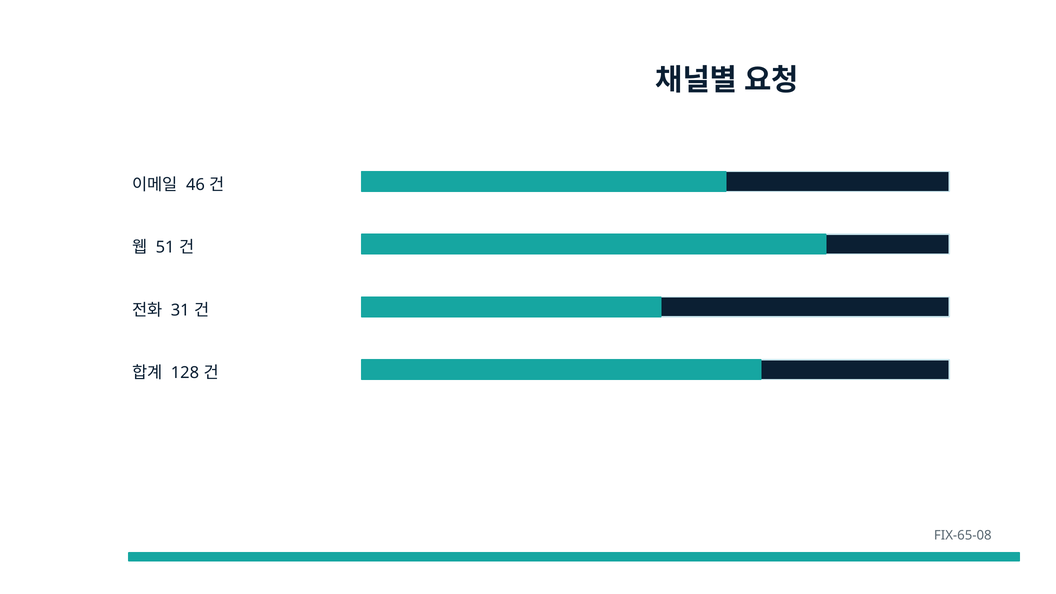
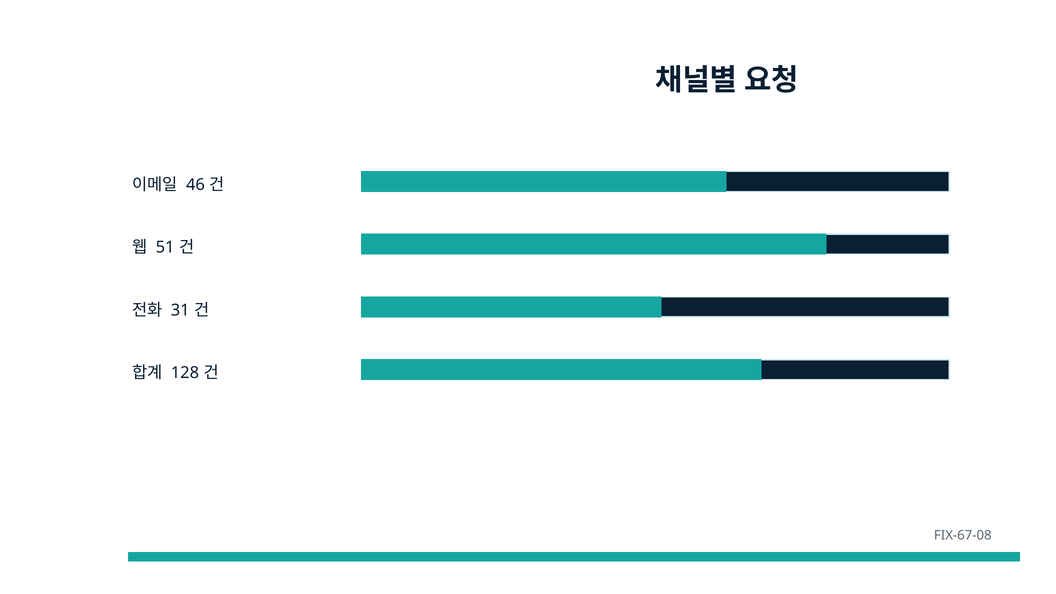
FIX-65-08: FIX-65-08 -> FIX-67-08 (963, 535)
